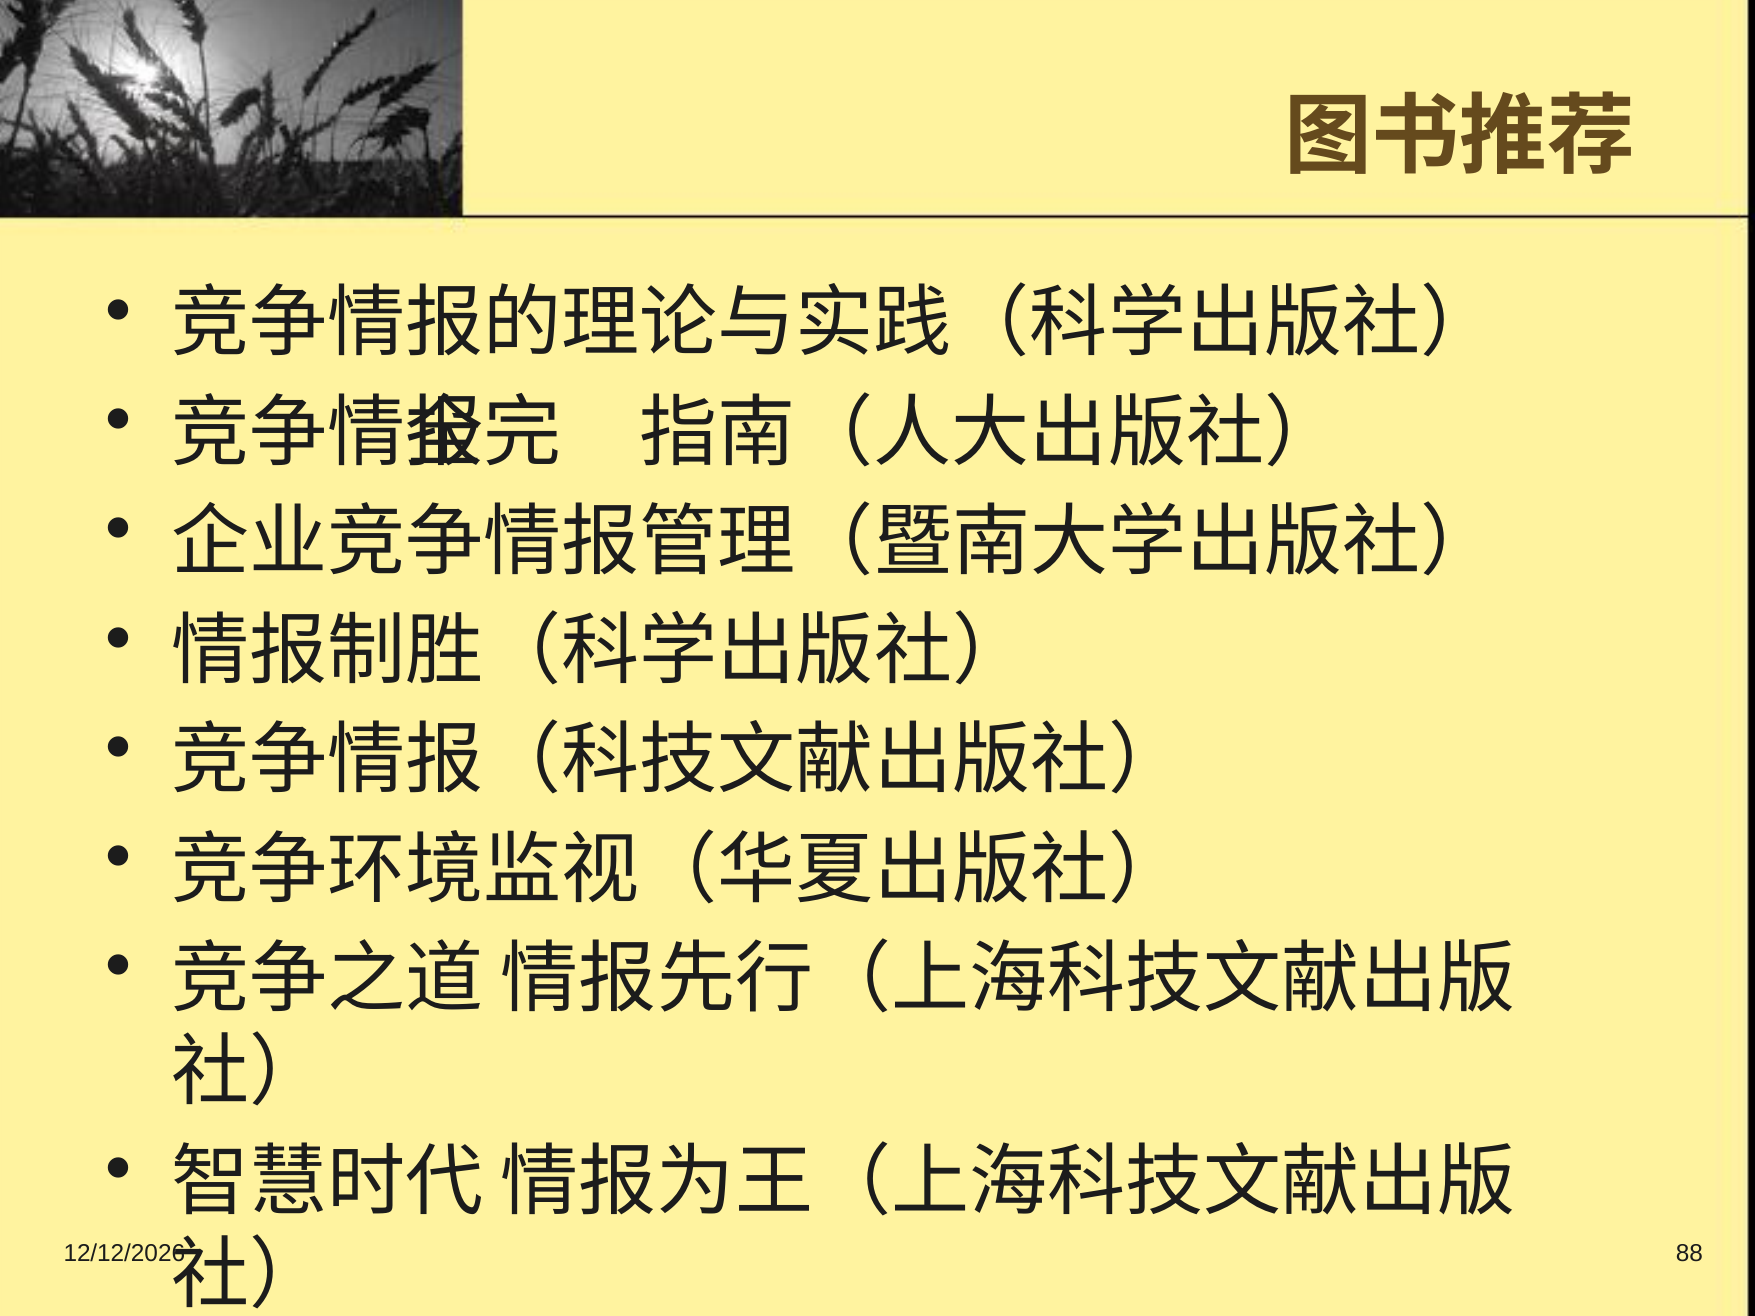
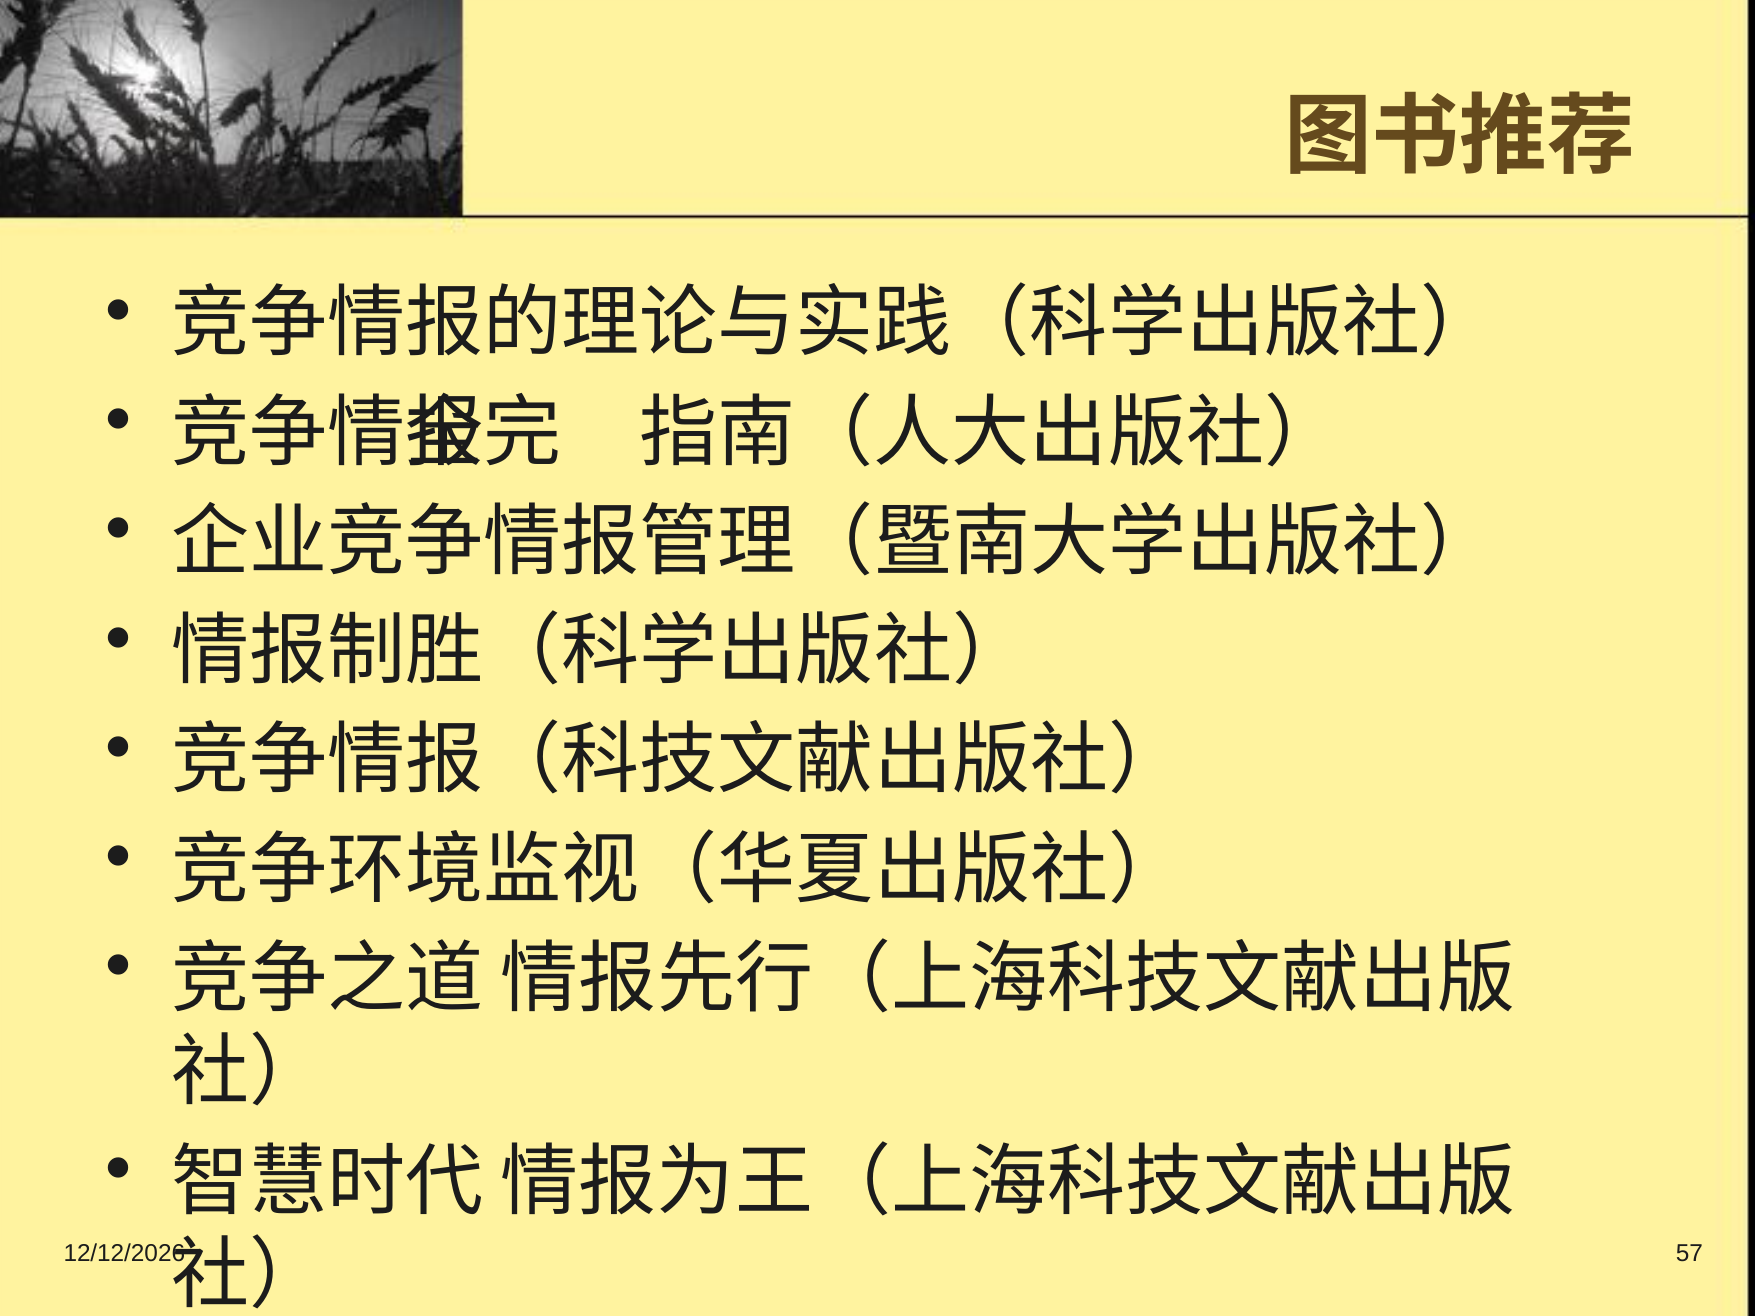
88: 88 -> 57 (1689, 1254)
